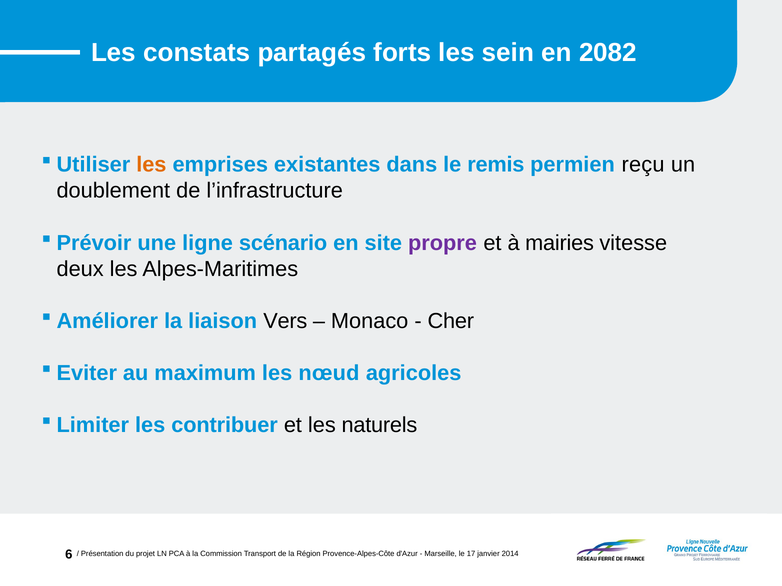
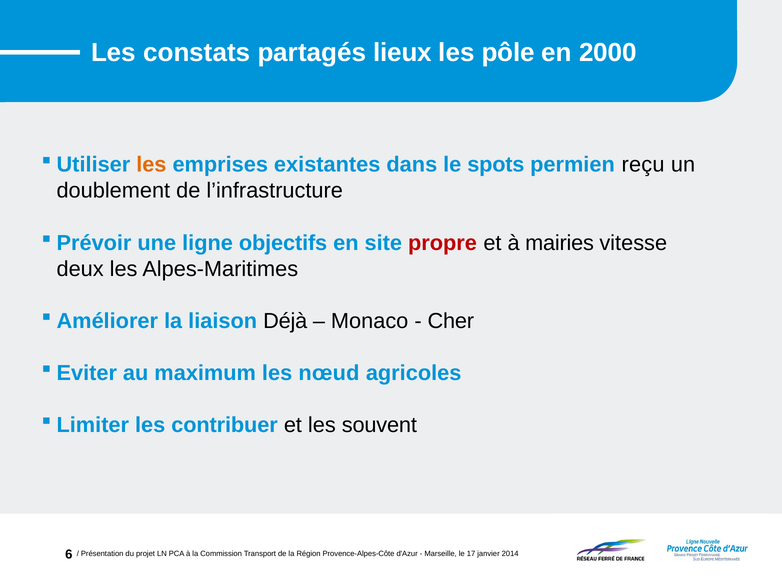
forts: forts -> lieux (402, 53)
sein: sein -> pôle (508, 53)
2082: 2082 -> 2000 (608, 53)
remis: remis -> spots (496, 165)
scénario: scénario -> objectifs (283, 243)
propre colour: purple -> red (442, 243)
Vers: Vers -> Déjà (285, 321)
naturels: naturels -> souvent (379, 426)
